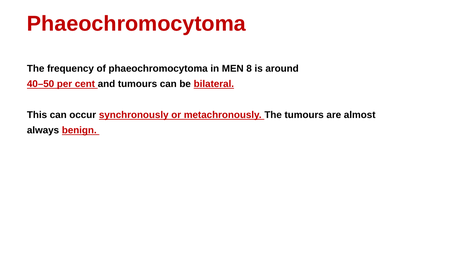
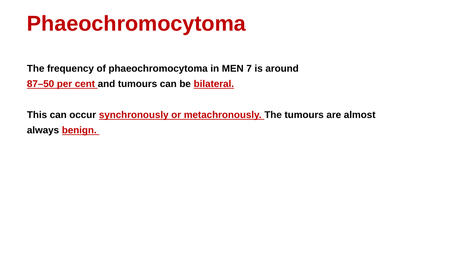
8: 8 -> 7 (249, 69)
40–50: 40–50 -> 87–50 (41, 84)
